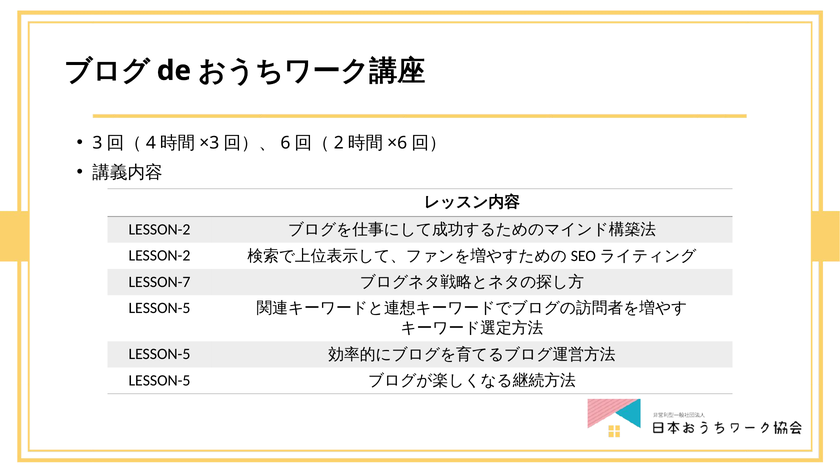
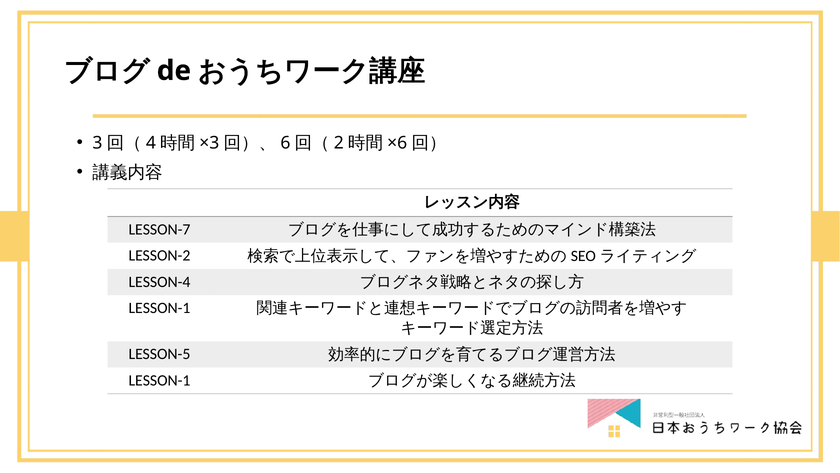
LESSON-2: LESSON-2 -> LESSON-7 (159, 229)
LESSON-7: LESSON-7 -> LESSON-4 (159, 282)
LESSON-5: LESSON-5 -> LESSON-1 (159, 308)
LESSON-5: LESSON-5 -> LESSON-1 (159, 380)
